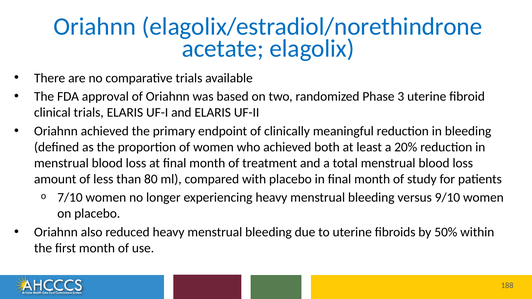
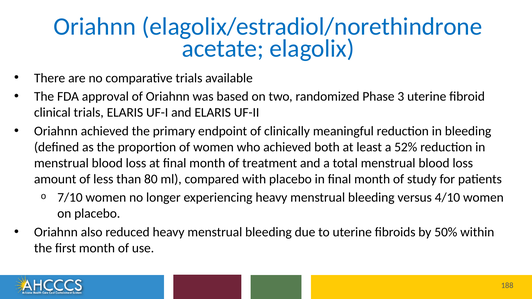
20%: 20% -> 52% (406, 147)
9/10: 9/10 -> 4/10 (447, 198)
